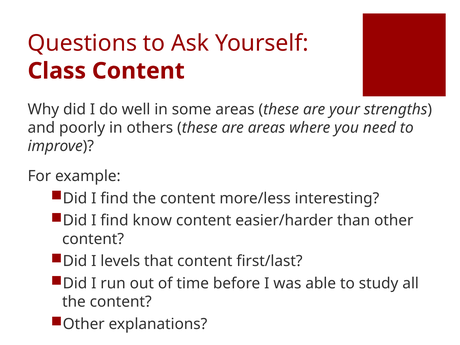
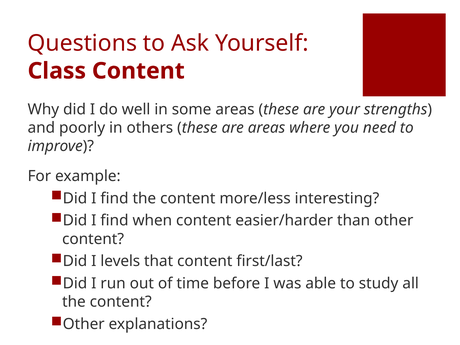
know: know -> when (152, 221)
